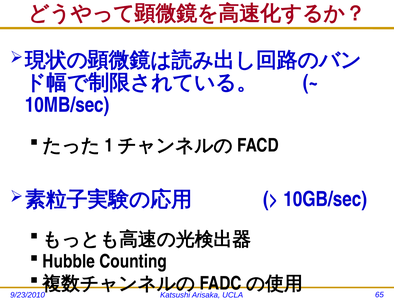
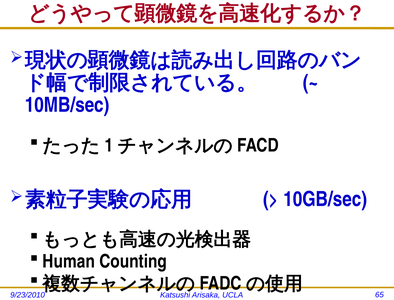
Hubble: Hubble -> Human (69, 262)
